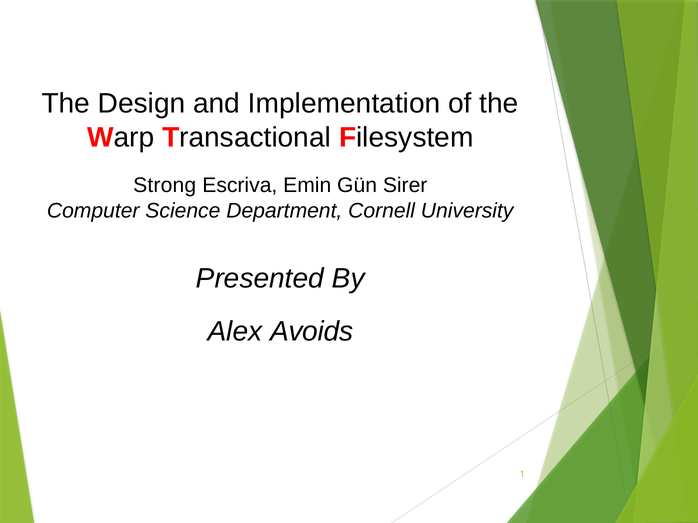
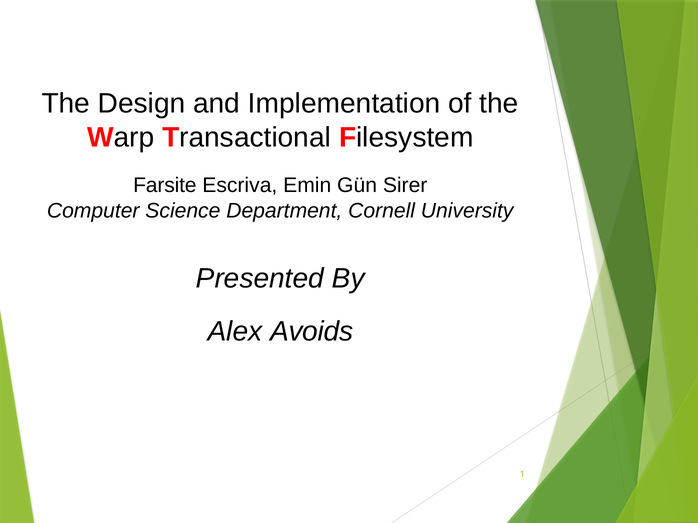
Strong: Strong -> Farsite (165, 185)
